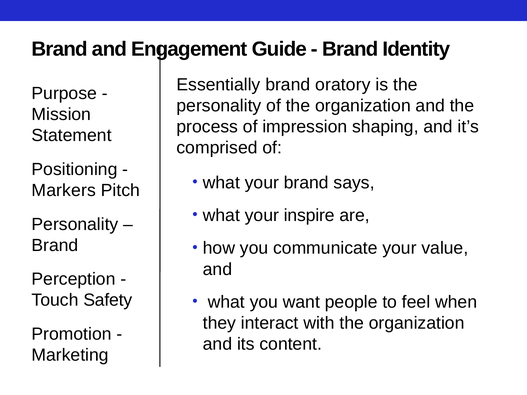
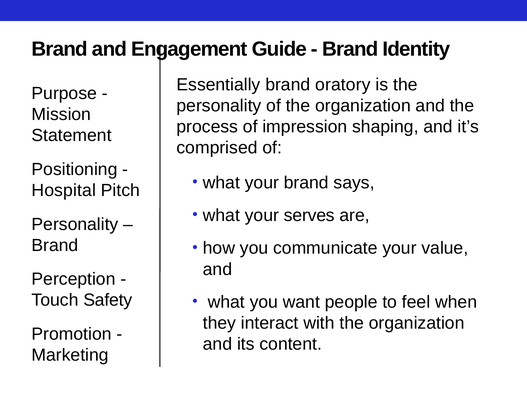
Markers: Markers -> Hospital (64, 191)
inspire: inspire -> serves (309, 215)
